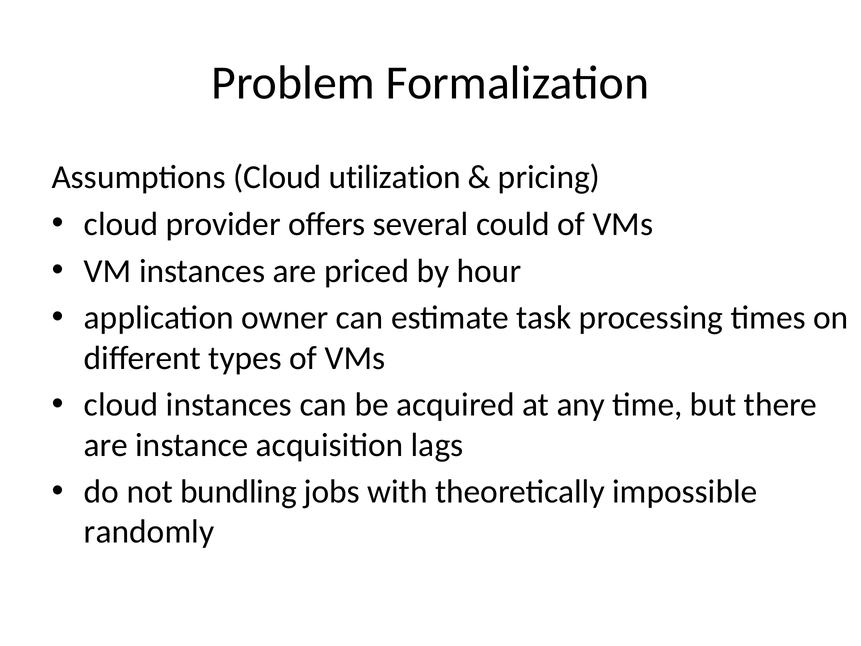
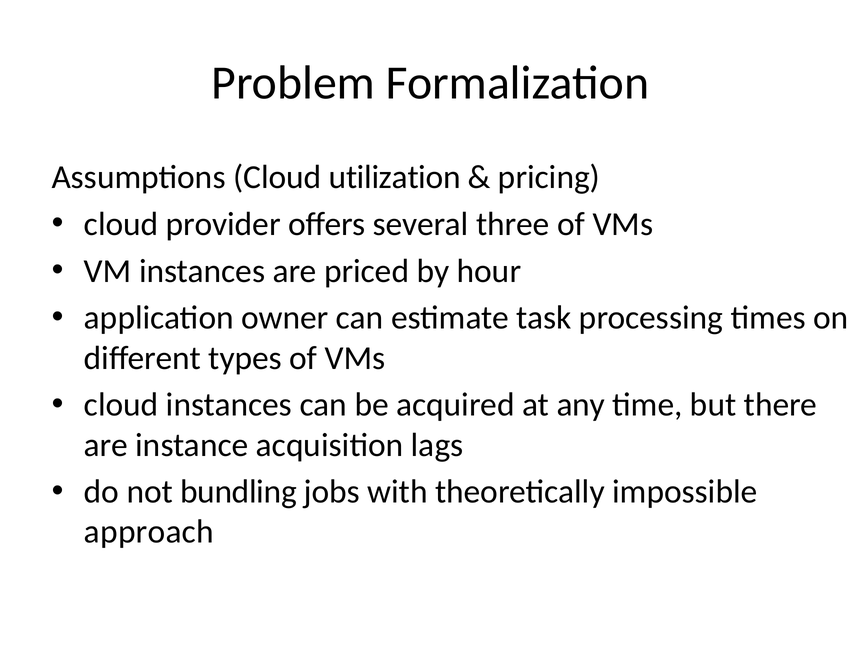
could: could -> three (513, 224)
randomly: randomly -> approach (149, 532)
